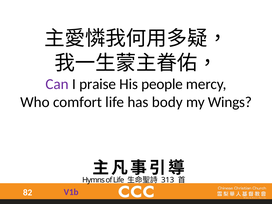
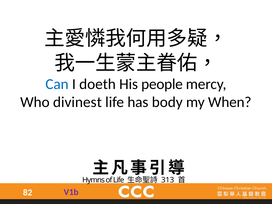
Can colour: purple -> blue (57, 84)
praise: praise -> doeth (98, 84)
comfort: comfort -> divinest (77, 102)
Wings: Wings -> When (230, 102)
